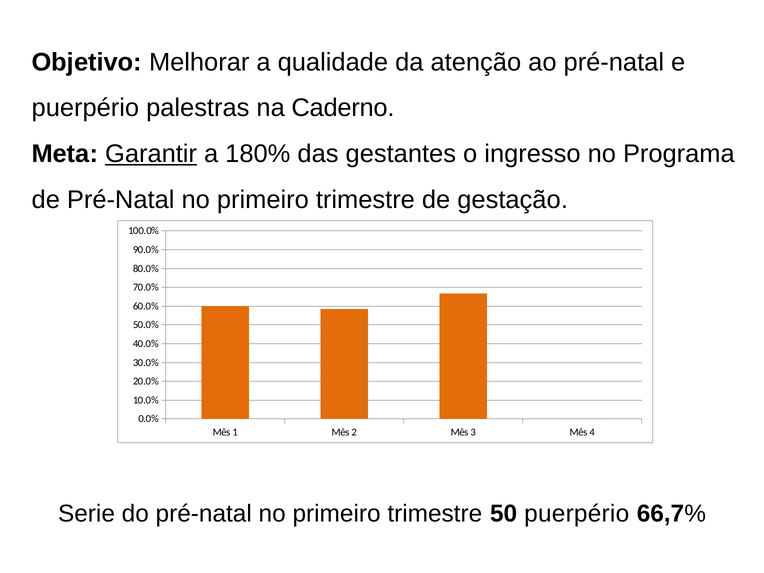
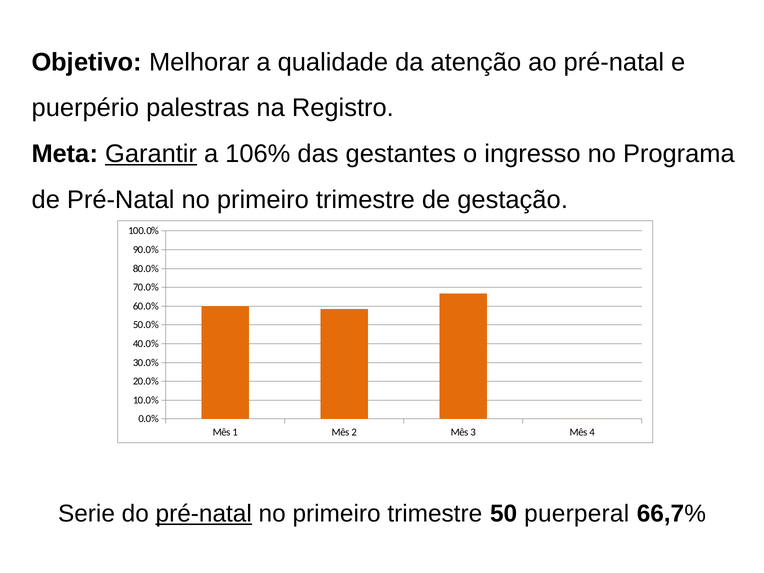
Caderno: Caderno -> Registro (343, 108)
180%: 180% -> 106% (258, 154)
pré-natal underline: none -> present (204, 514)
50 puerpério: puerpério -> puerperal (577, 514)
